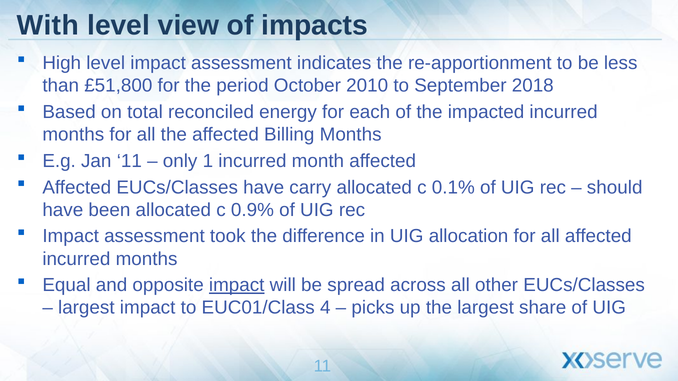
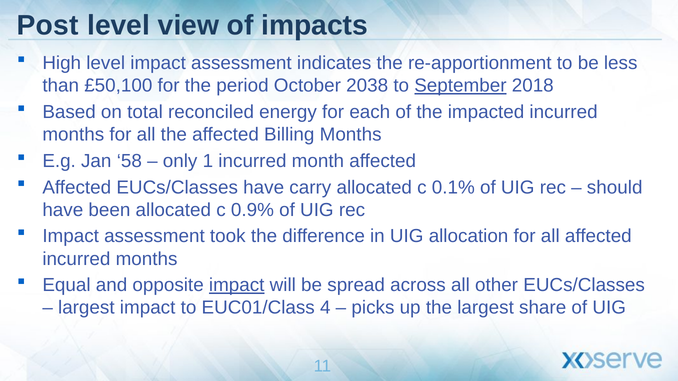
With: With -> Post (48, 26)
£51,800: £51,800 -> £50,100 (118, 86)
2010: 2010 -> 2038 (367, 86)
September underline: none -> present (460, 86)
Jan 11: 11 -> 58 (129, 161)
